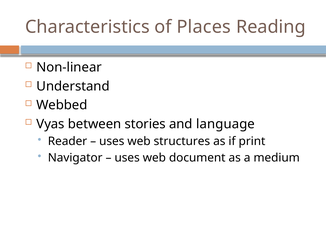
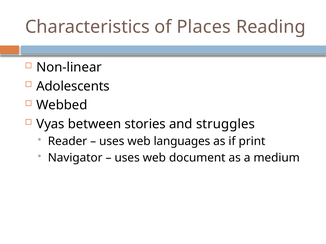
Understand: Understand -> Adolescents (73, 86)
language: language -> struggles (225, 124)
structures: structures -> languages (182, 142)
